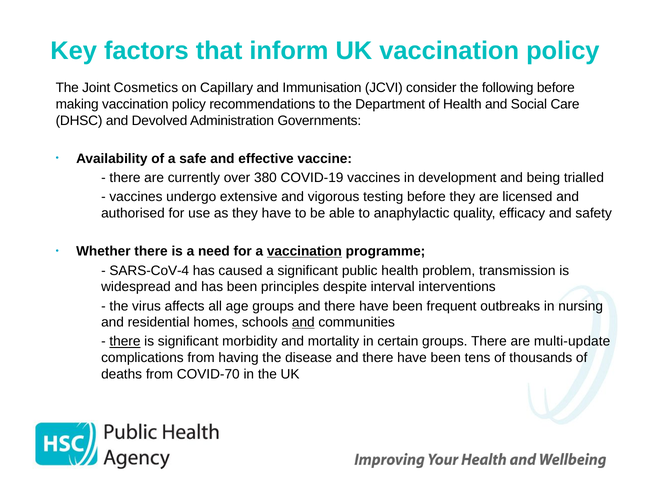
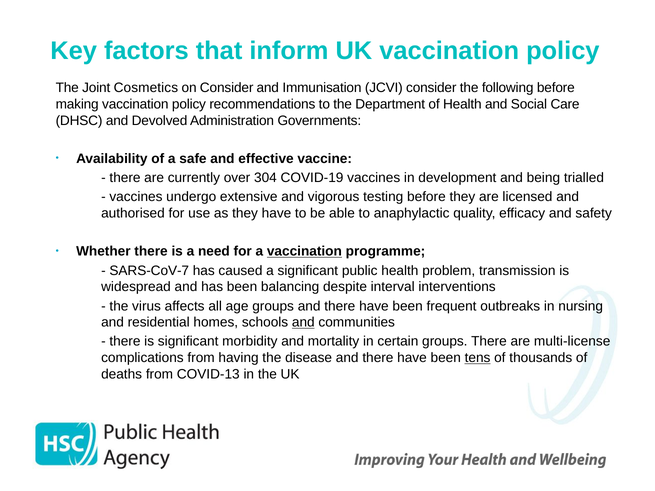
on Capillary: Capillary -> Consider (227, 88)
380: 380 -> 304 (265, 178)
SARS-CoV-4: SARS-CoV-4 -> SARS-CoV-7 (149, 271)
principles: principles -> balancing (290, 287)
there underline: present -> none (125, 342)
multi-update: multi-update -> multi-license (572, 342)
tens underline: none -> present (478, 358)
COVID-70: COVID-70 -> COVID-13 (208, 374)
